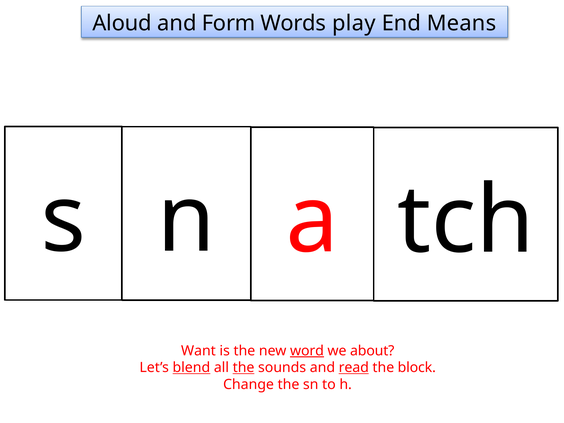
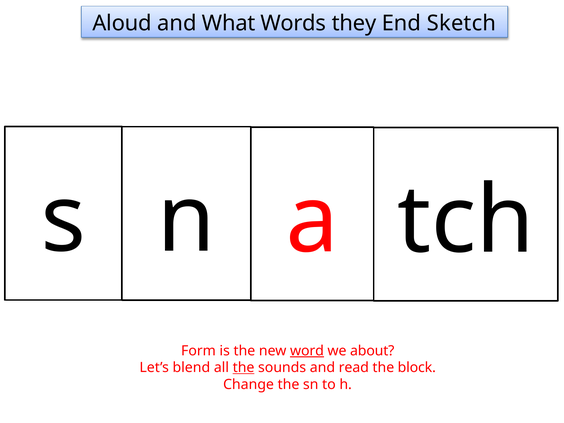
Form: Form -> What (229, 23)
play: play -> they (354, 23)
Means: Means -> Sketch (461, 23)
Want: Want -> Form (198, 351)
blend underline: present -> none (191, 368)
read underline: present -> none (354, 368)
